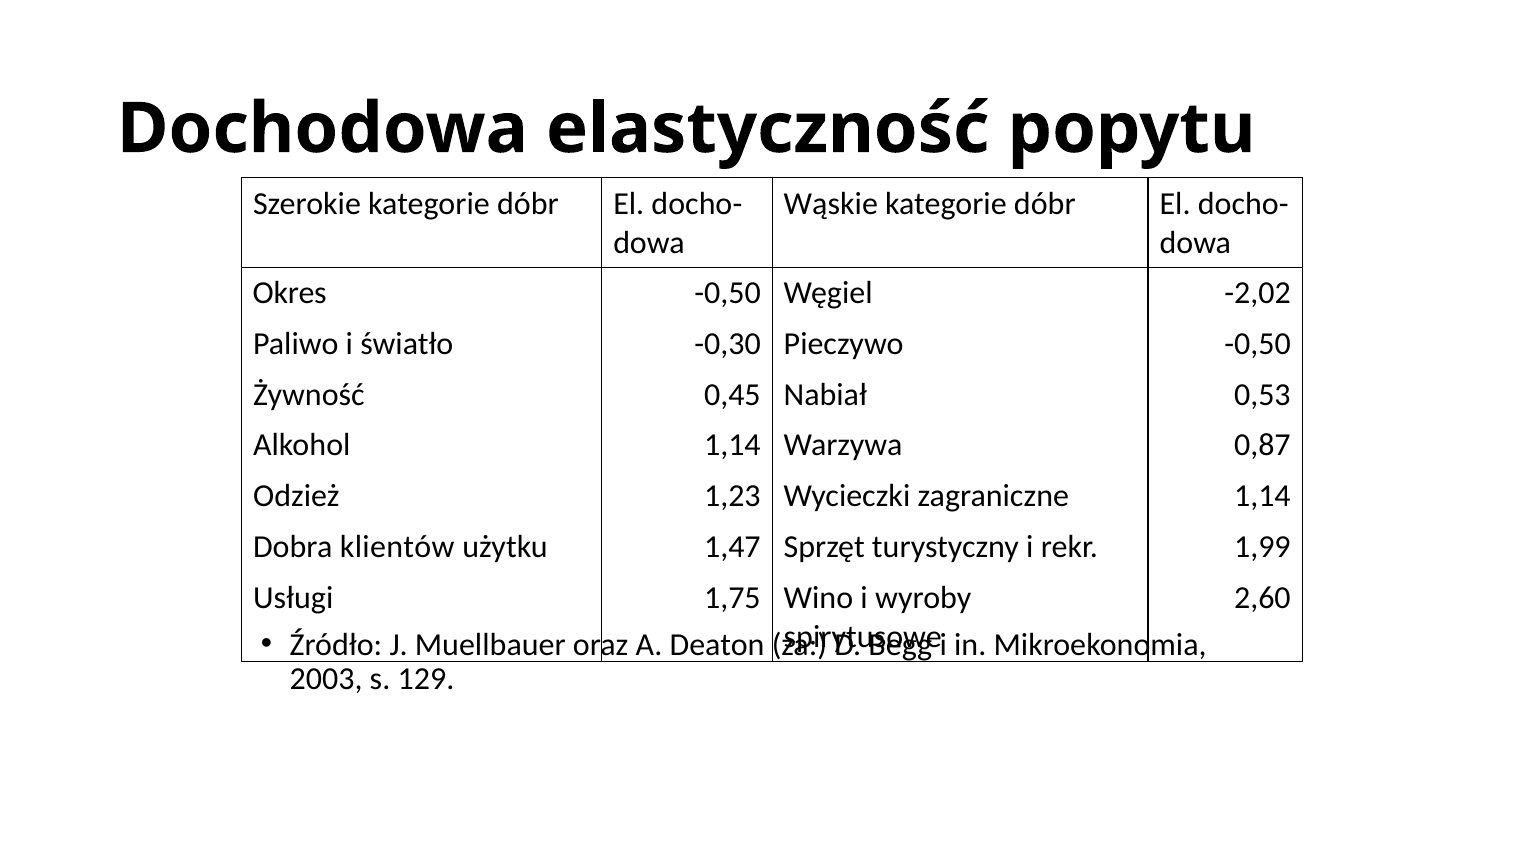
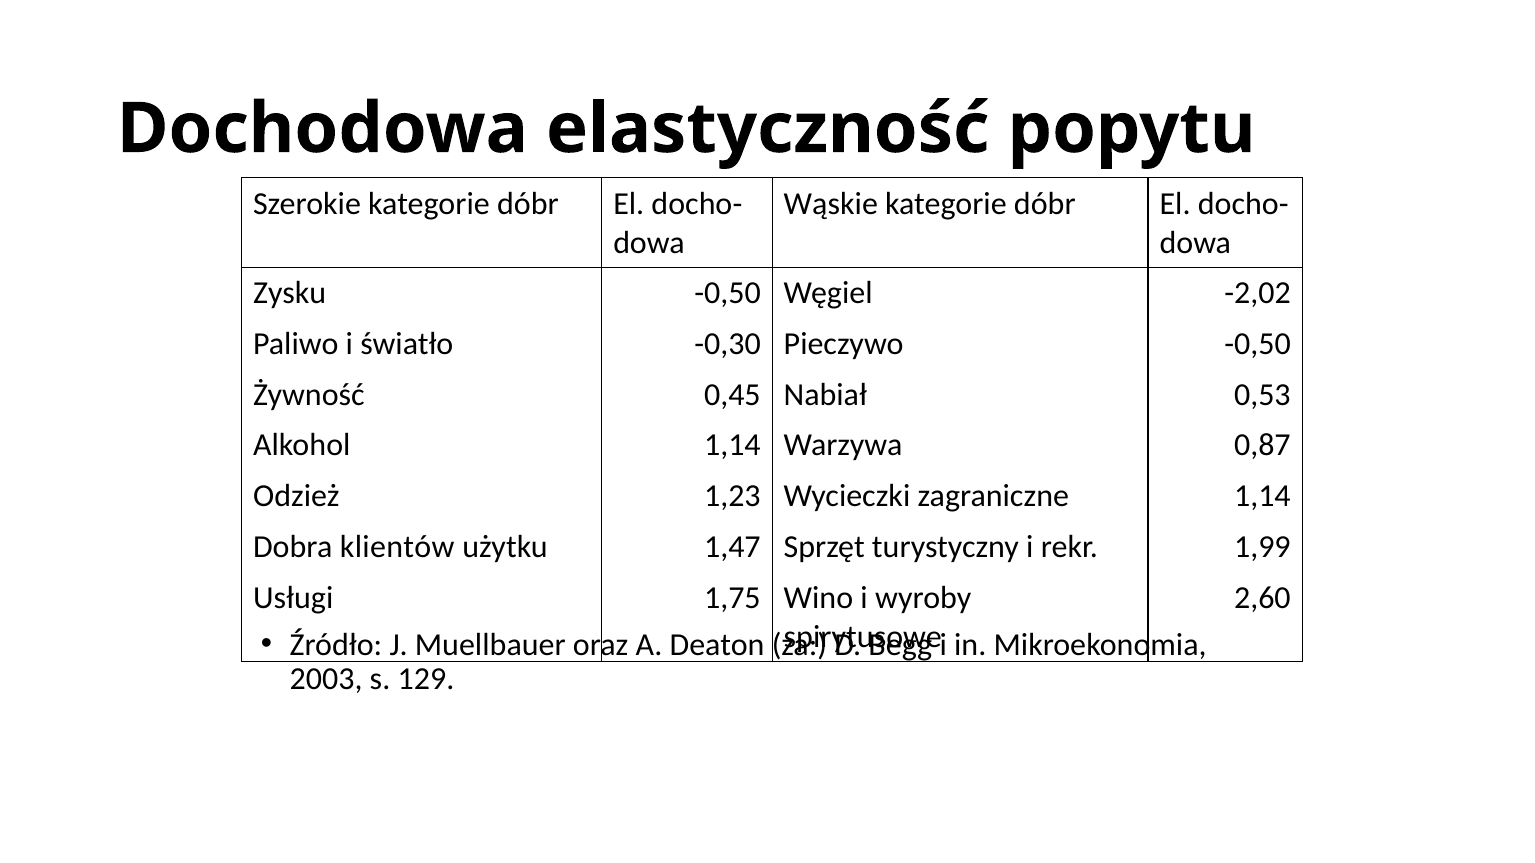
Okres: Okres -> Zysku (290, 293)
